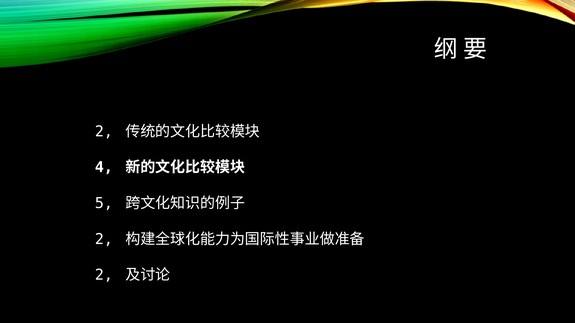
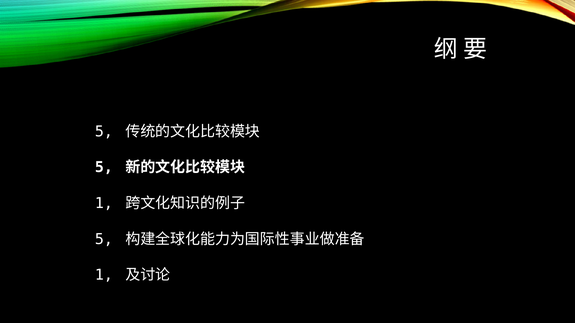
2: 2 -> 5 (104, 132)
4: 4 -> 5 (104, 168)
5: 5 -> 1 (104, 204)
2: 2 -> 5 (104, 239)
2: 2 -> 1 (104, 275)
